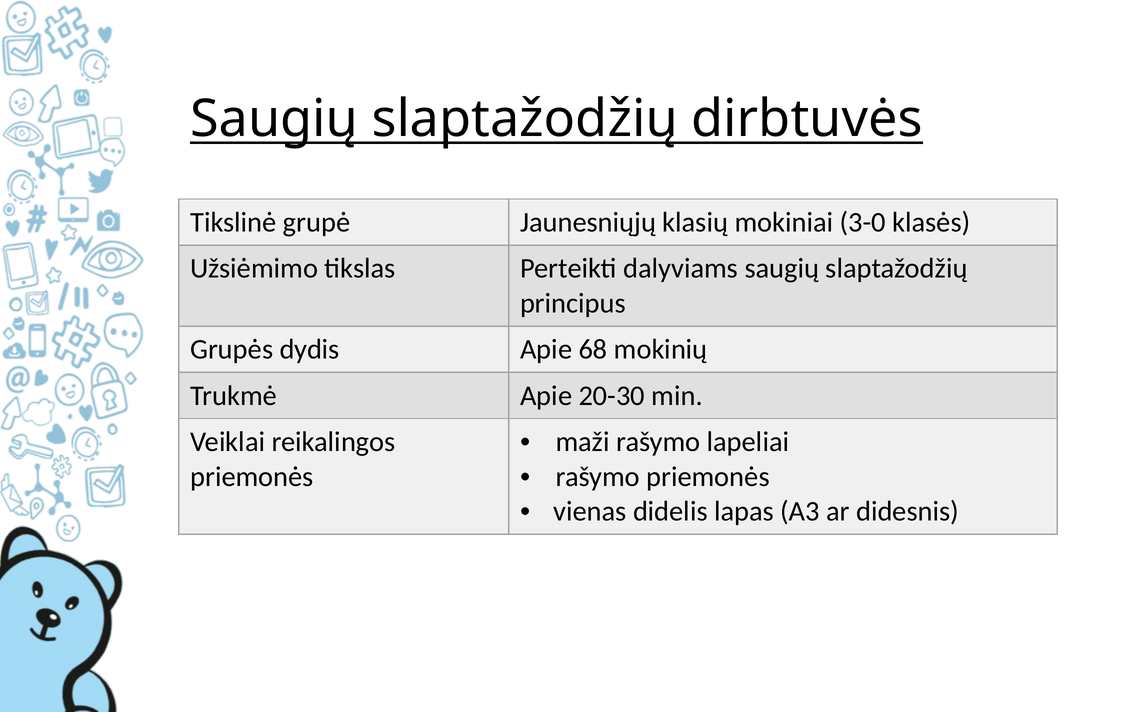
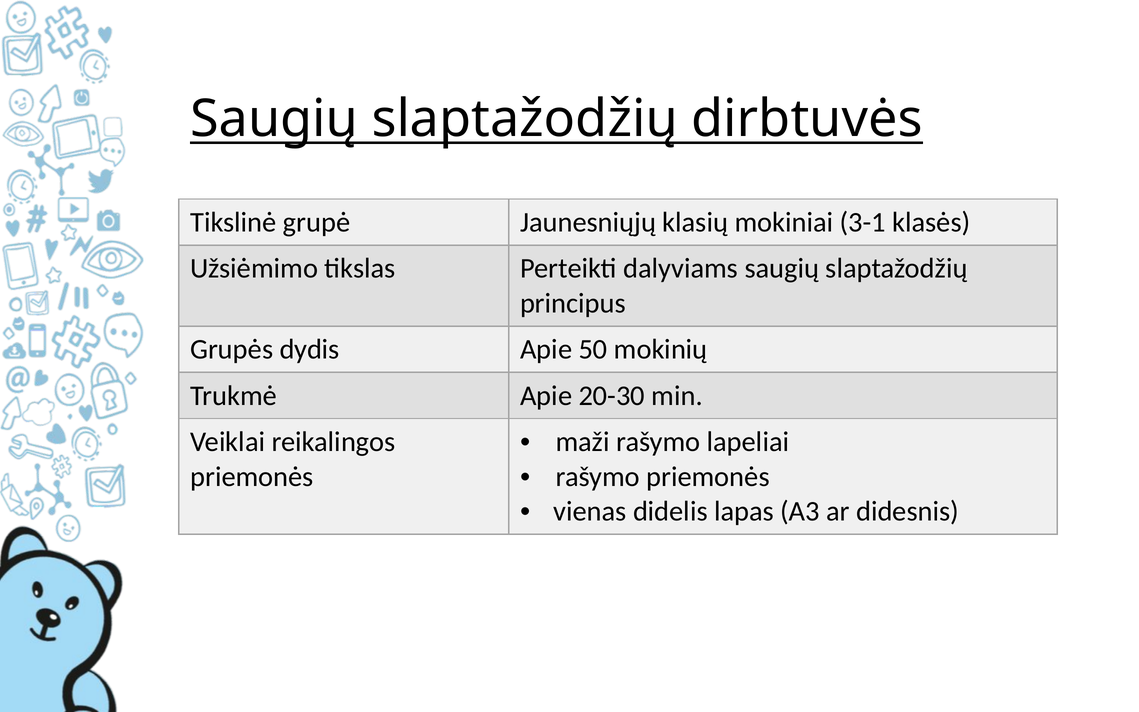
3-0: 3-0 -> 3-1 (863, 222)
68: 68 -> 50 (593, 349)
